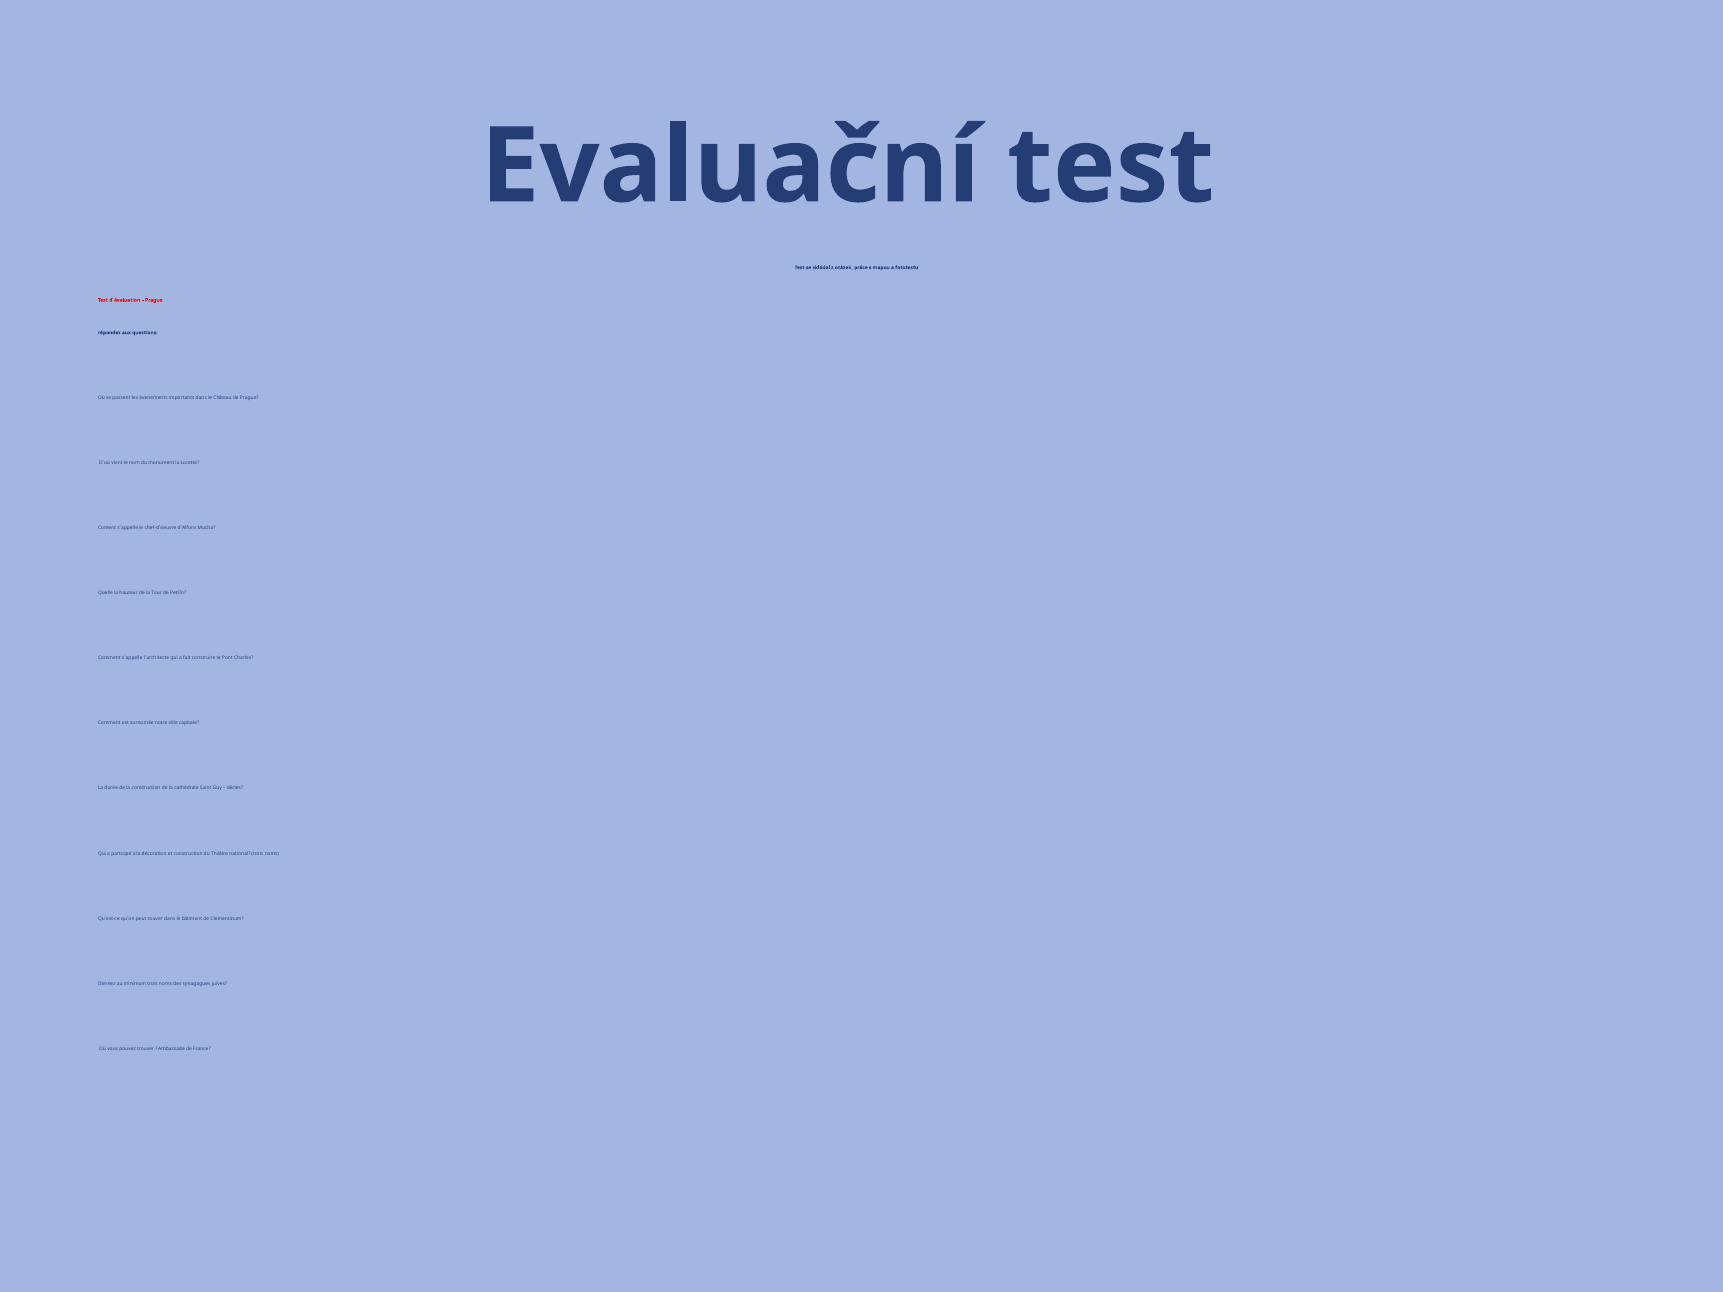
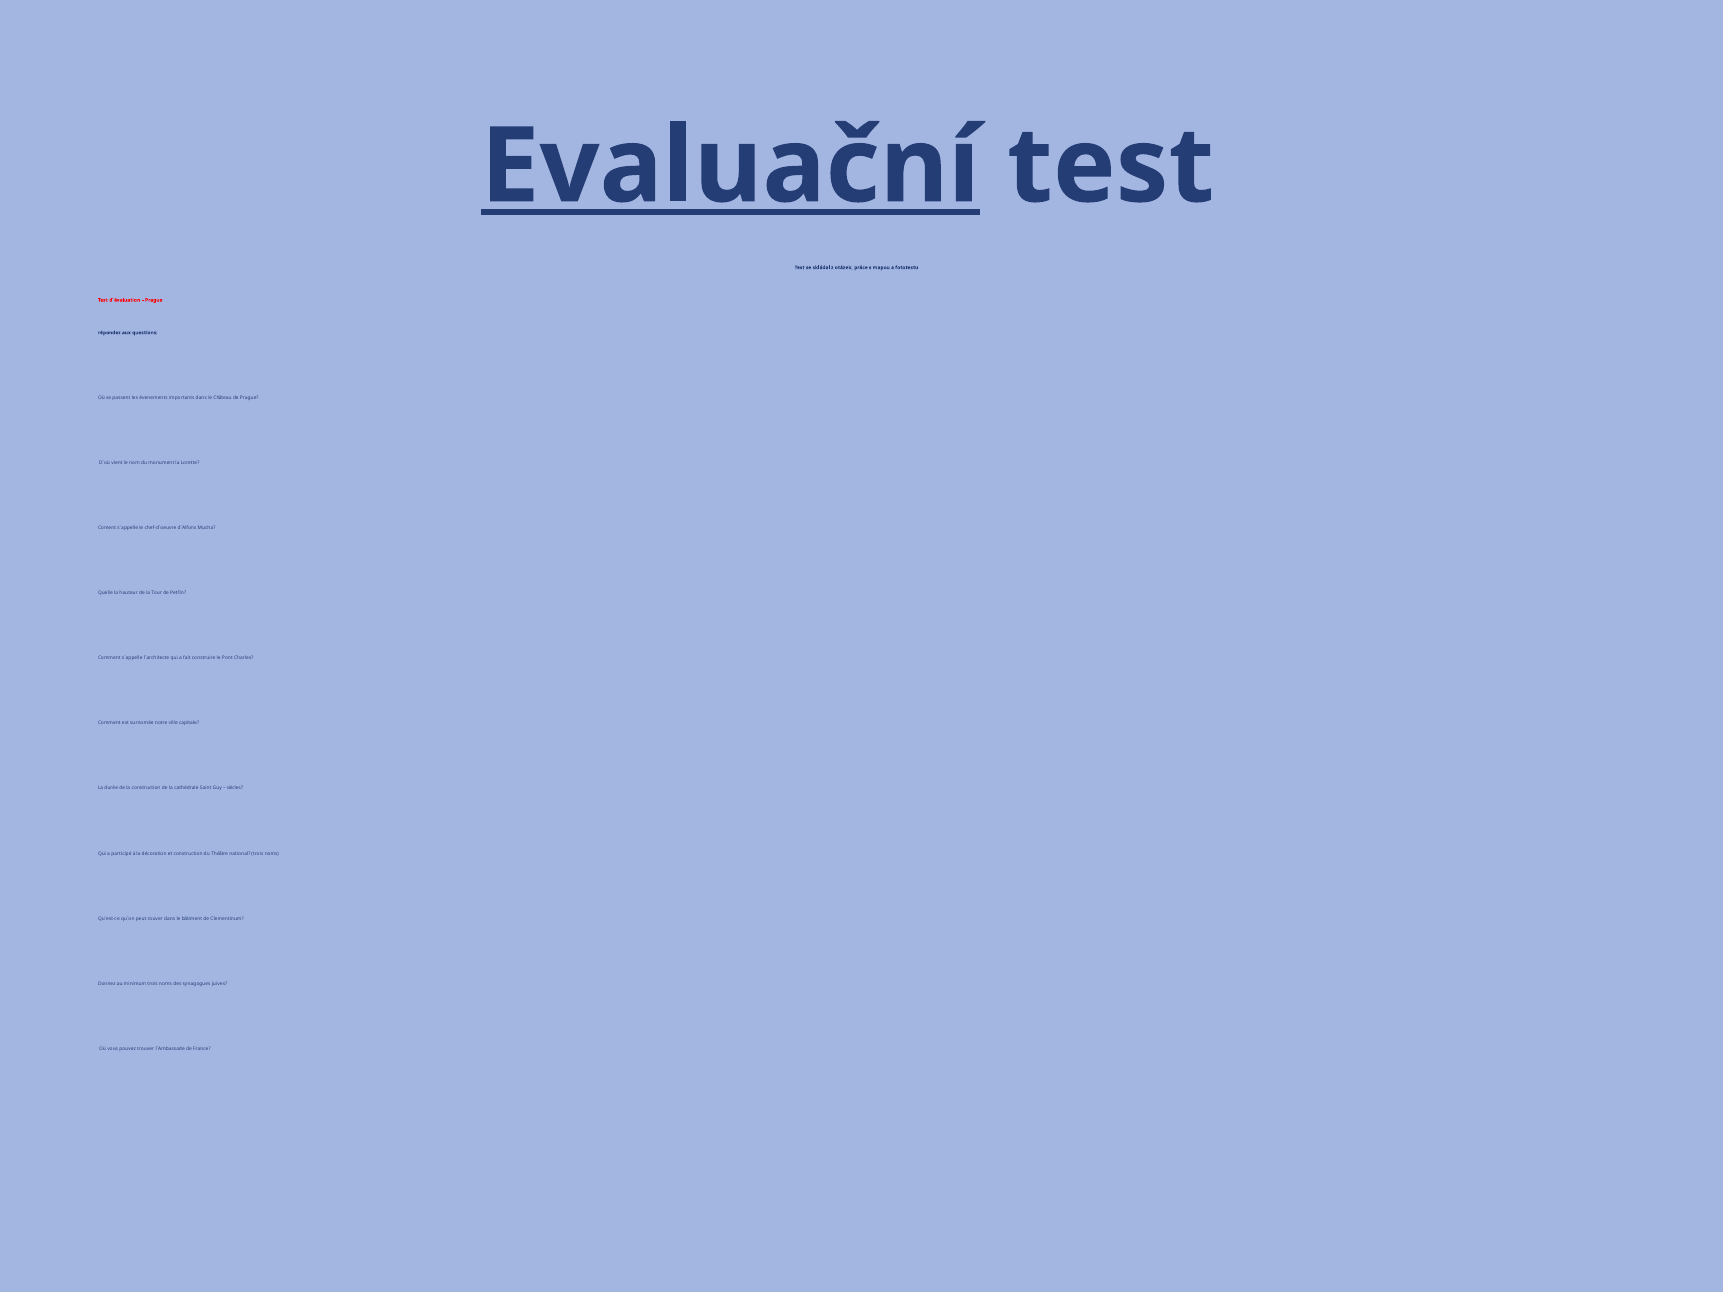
Evaluační underline: none -> present (730, 167)
